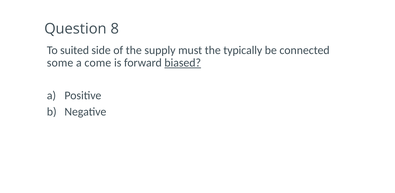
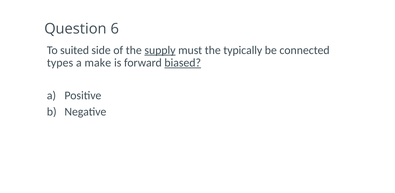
8: 8 -> 6 (115, 29)
supply underline: none -> present (160, 50)
some: some -> types (60, 63)
come: come -> make (98, 63)
